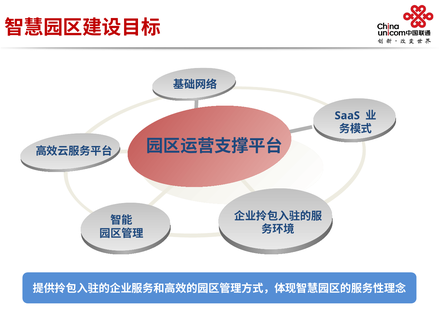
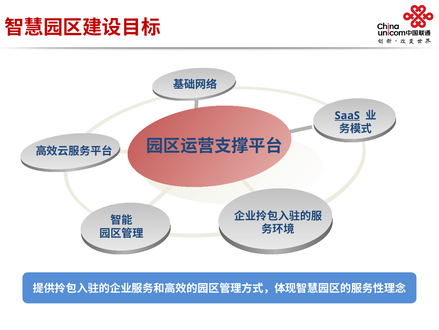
SaaS underline: none -> present (347, 115)
